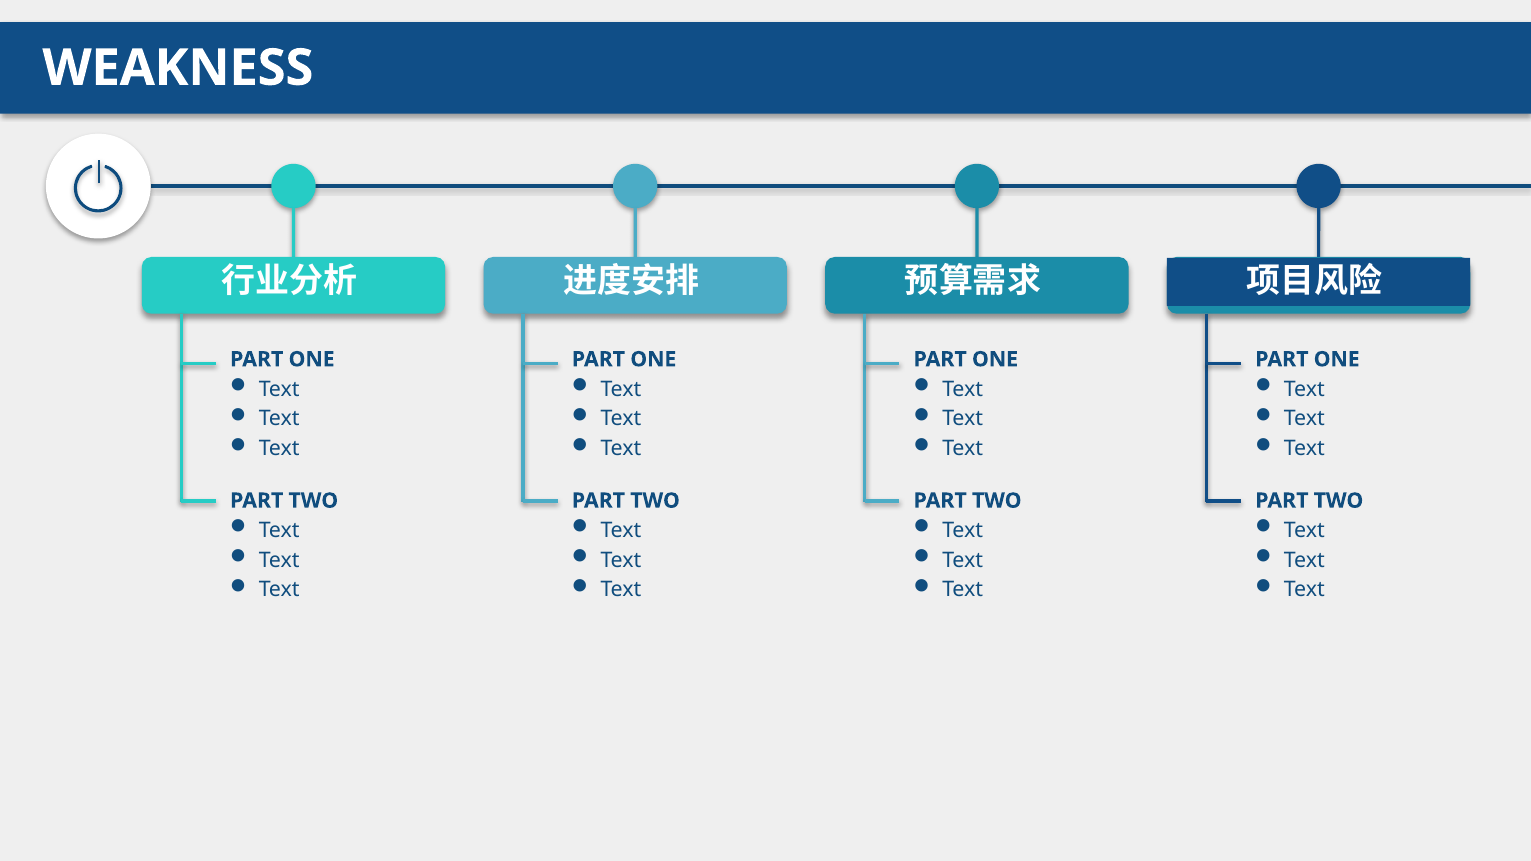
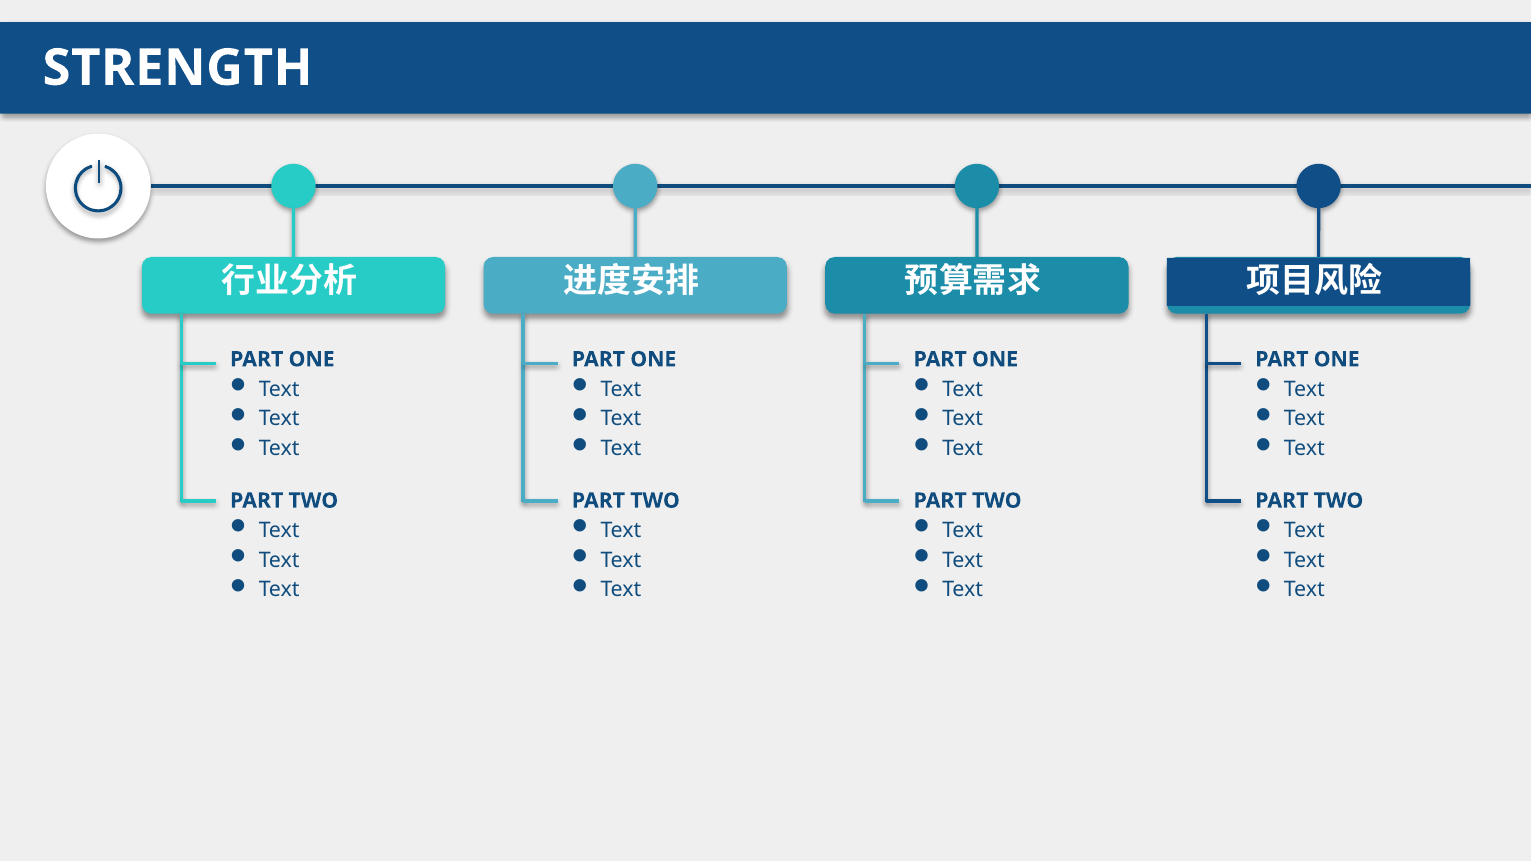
WEAKNESS: WEAKNESS -> STRENGTH (178, 68)
